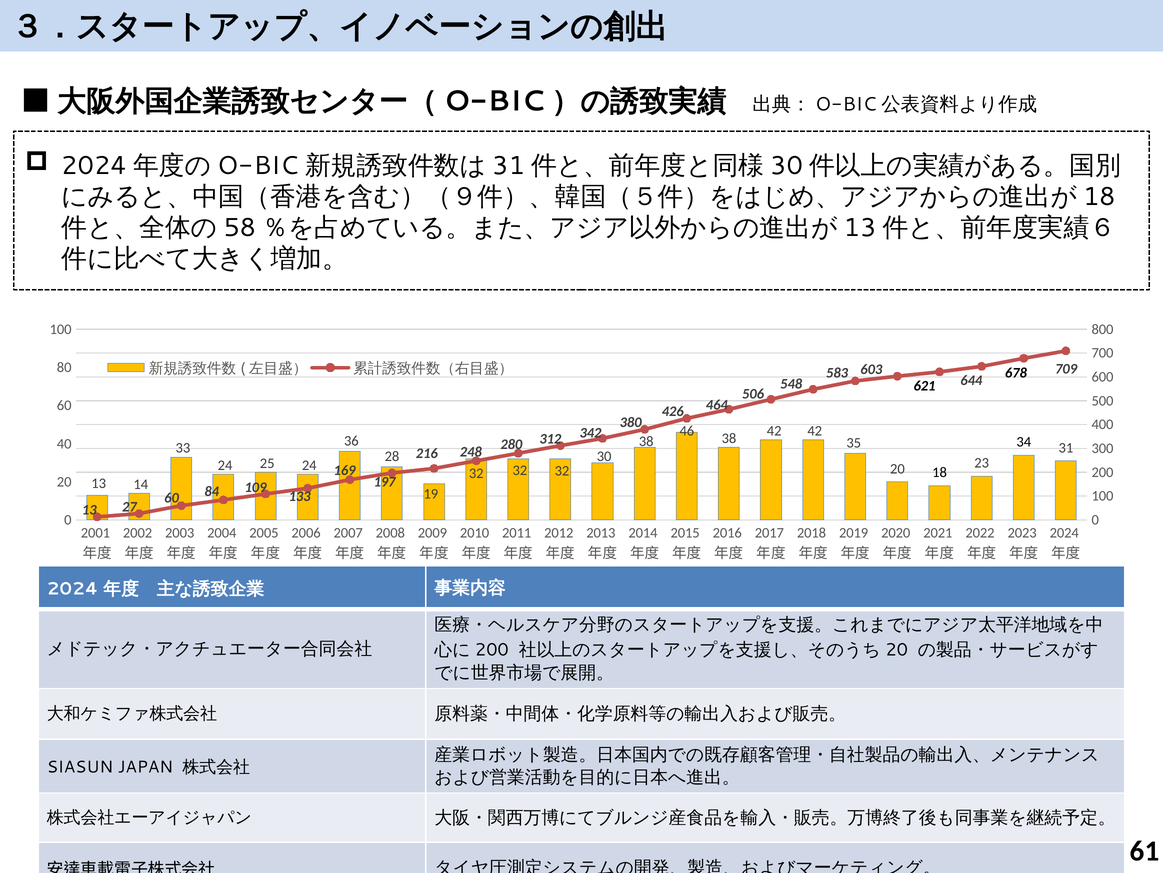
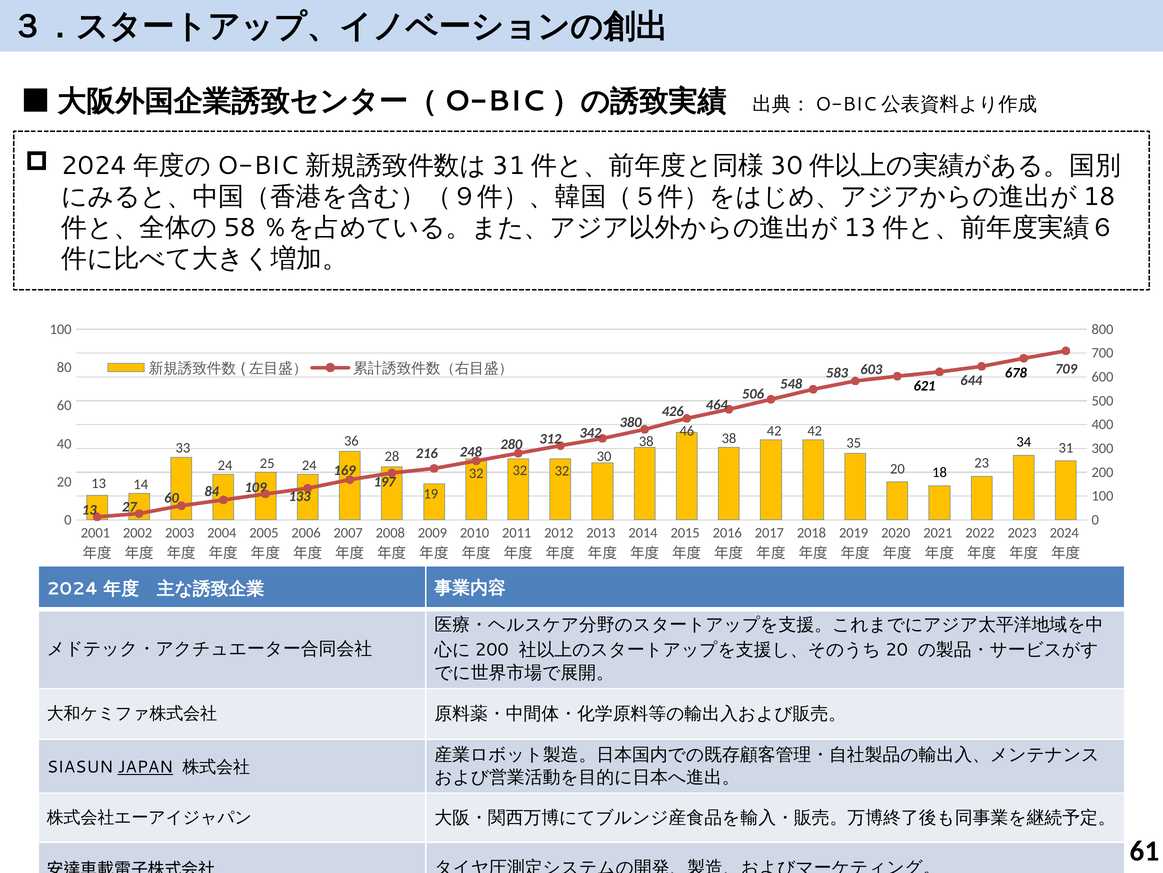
JAPAN underline: none -> present (145, 766)
